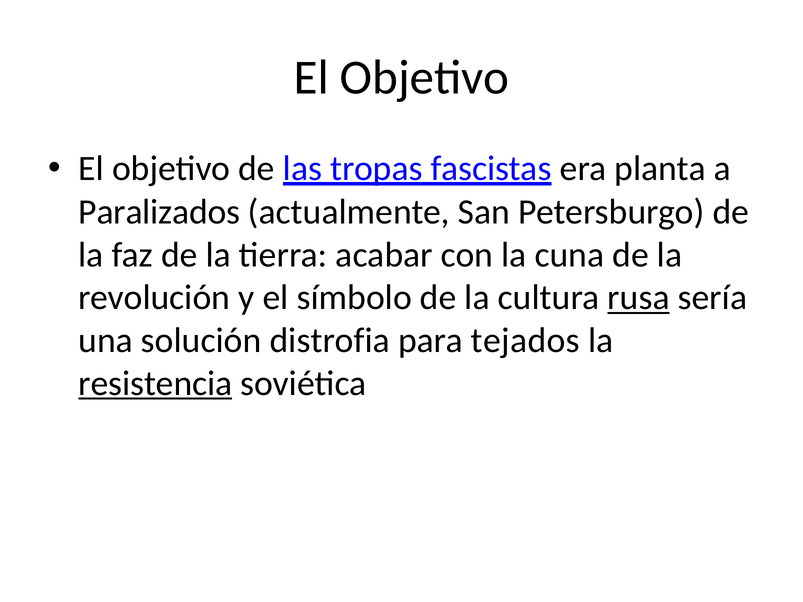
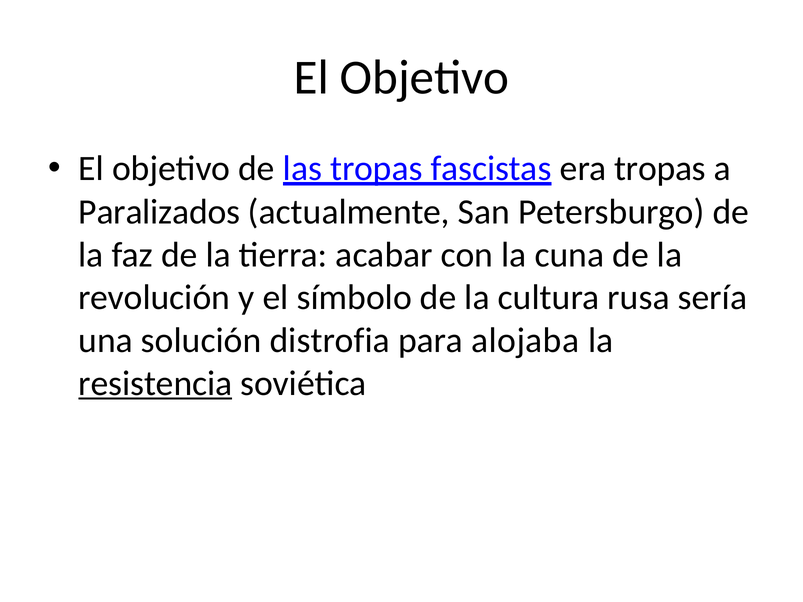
era planta: planta -> tropas (660, 168)
rusa underline: present -> none (639, 298)
tejados: tejados -> alojaba (525, 341)
